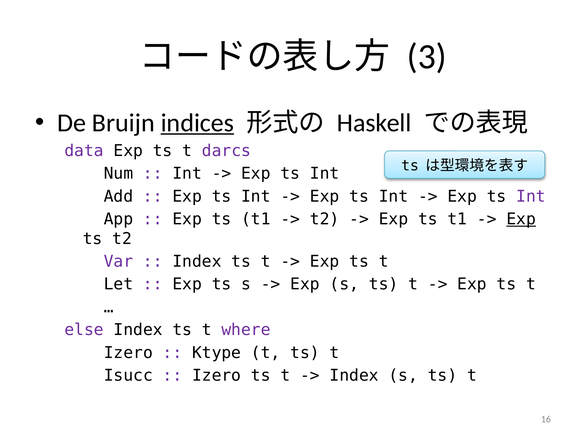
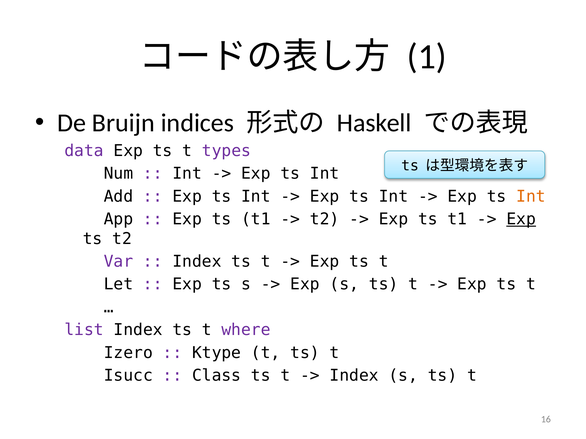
3: 3 -> 1 (427, 57)
indices underline: present -> none (197, 123)
darcs: darcs -> types (226, 151)
Int colour: purple -> orange (531, 197)
else: else -> list (84, 330)
Izero: Izero -> Class (217, 376)
